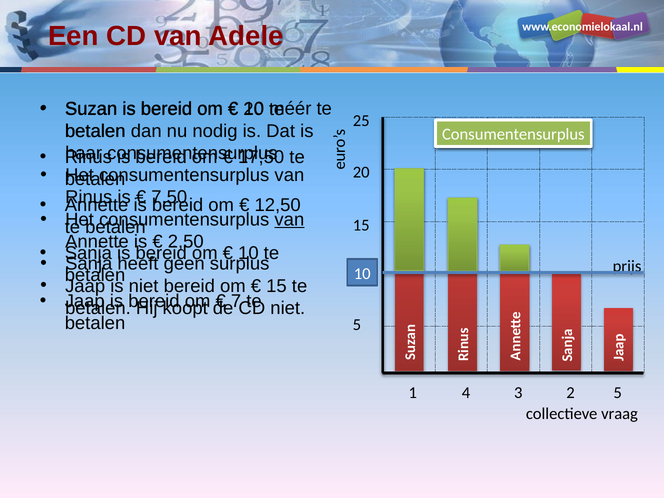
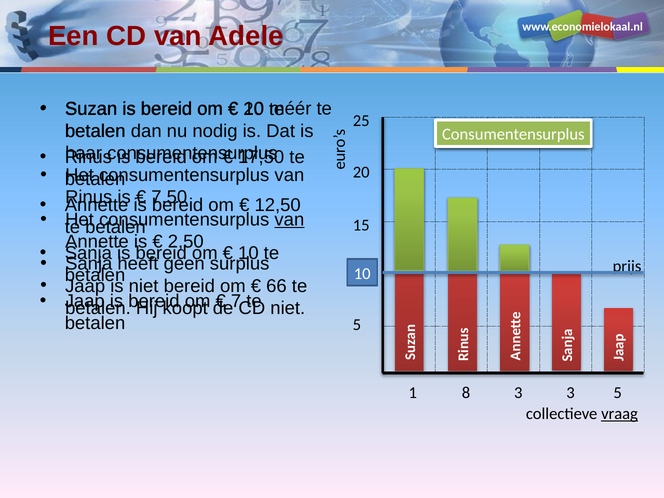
15: 15 -> 66 (276, 286)
4: 4 -> 8 (466, 393)
3 2: 2 -> 3 (571, 393)
vraag underline: none -> present (620, 414)
